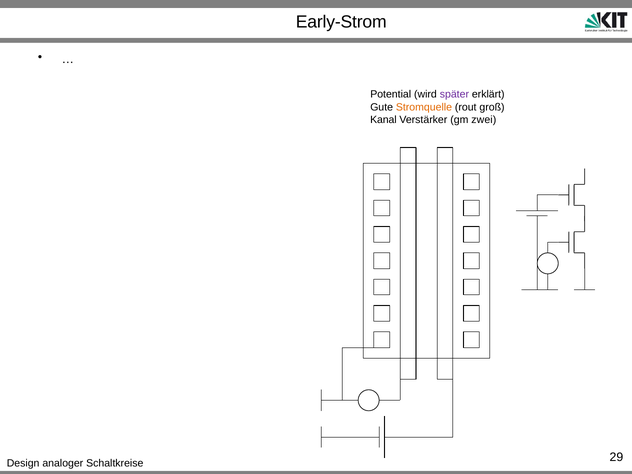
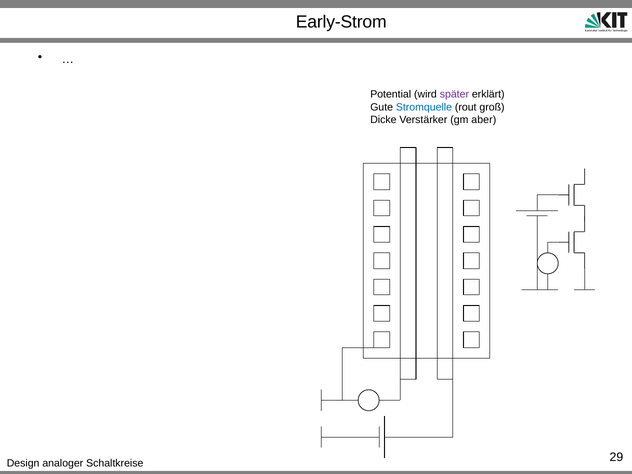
Stromquelle colour: orange -> blue (424, 107)
Kanal: Kanal -> Dicke (383, 120)
zwei: zwei -> aber (484, 120)
